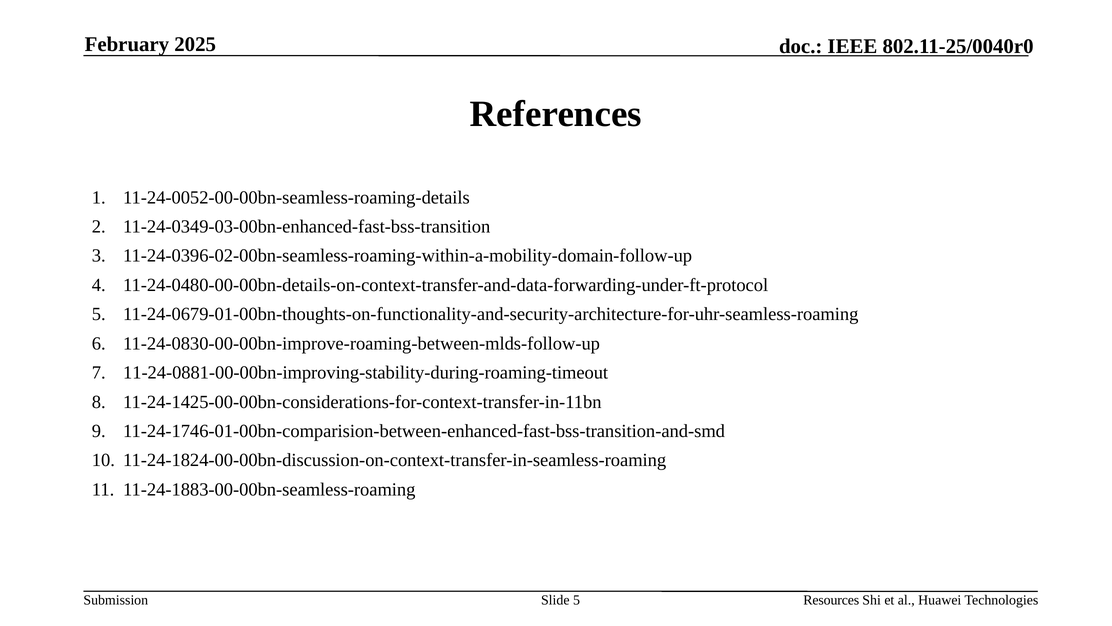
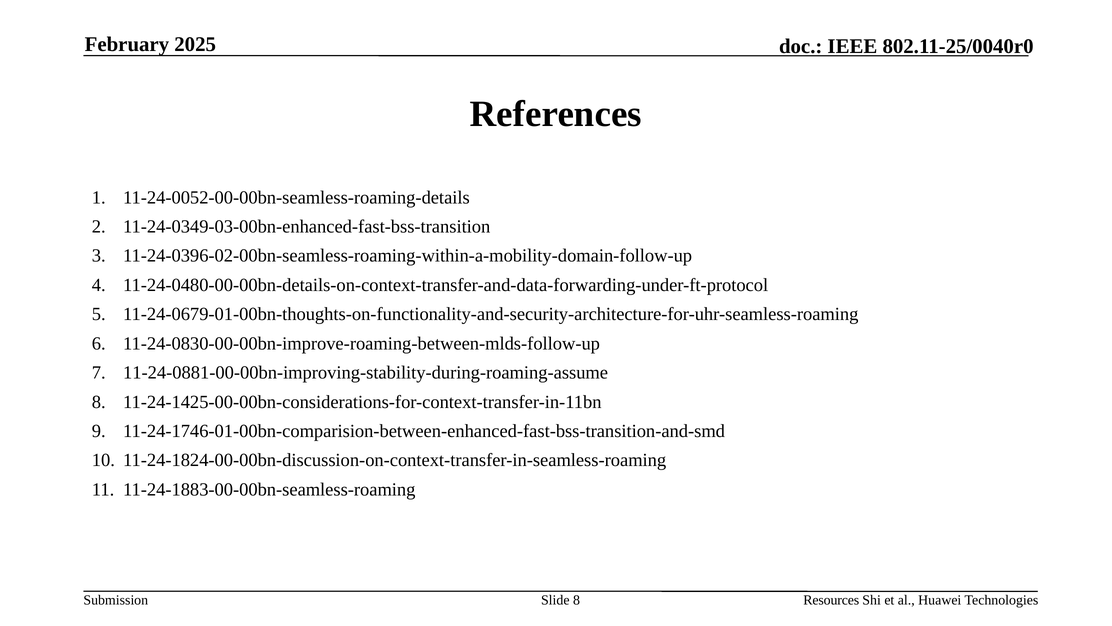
11-24-0881-00-00bn-improving-stability-during-roaming-timeout: 11-24-0881-00-00bn-improving-stability-during-roaming-timeout -> 11-24-0881-00-00bn-improving-stability-during-roaming-assume (366, 372)
Slide 5: 5 -> 8 (577, 600)
